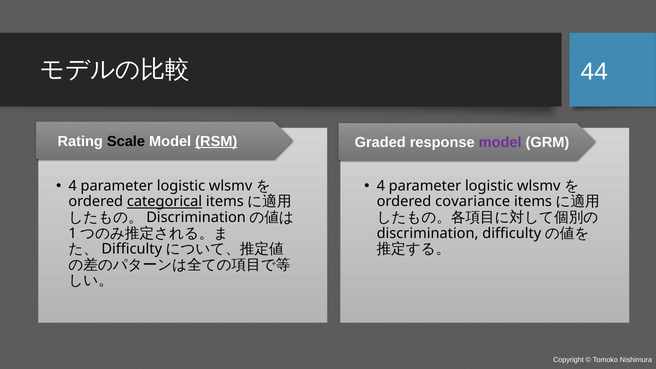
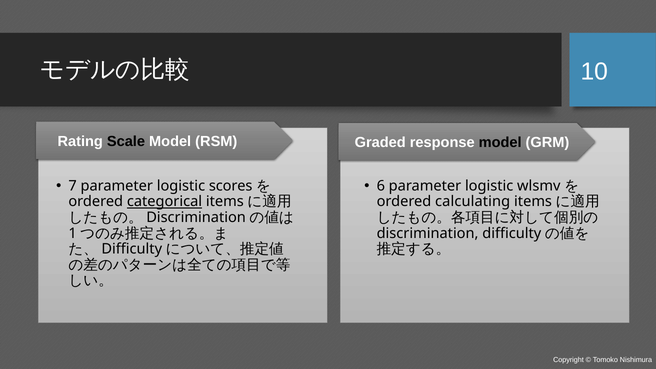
44: 44 -> 10 (594, 72)
RSM underline: present -> none (216, 141)
model colour: purple -> black (500, 142)
4: 4 -> 7 (73, 186)
wlsmv: wlsmv -> scores (231, 186)
4: 4 -> 6 (381, 186)
covariance: covariance -> calculating (473, 202)
